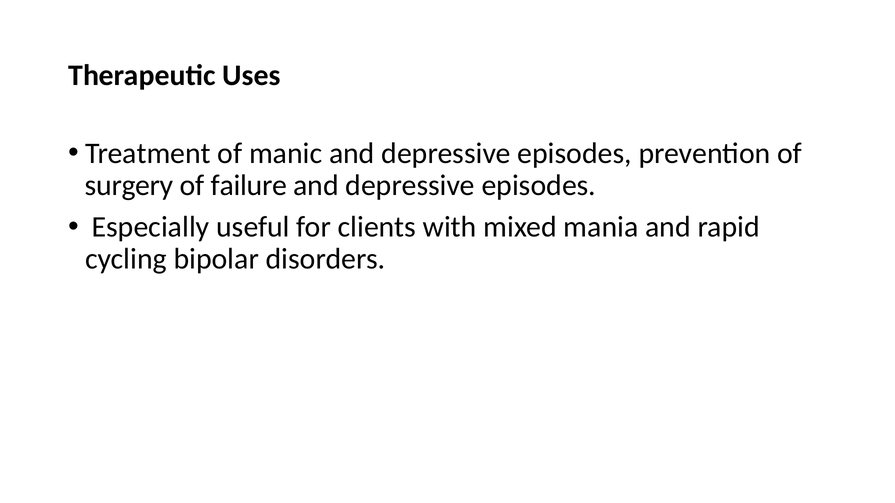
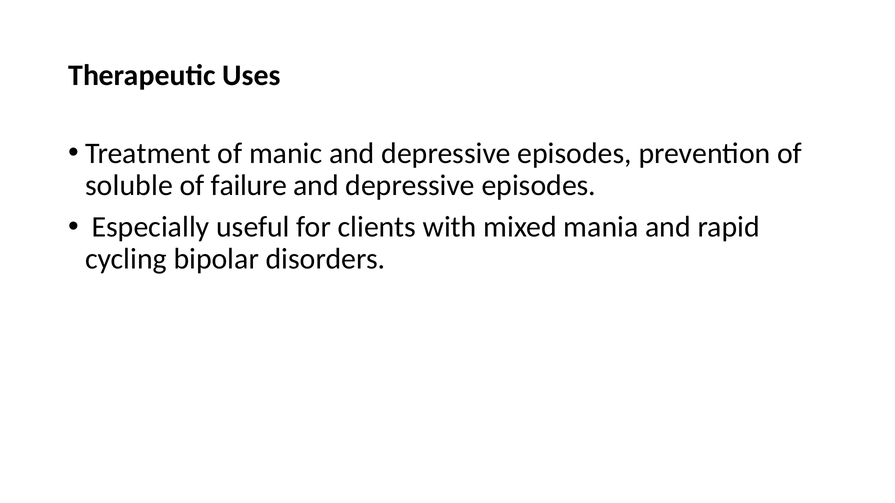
surgery: surgery -> soluble (129, 186)
